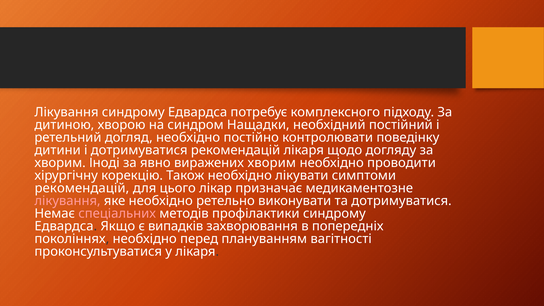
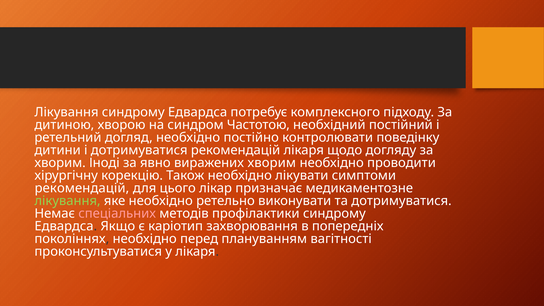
Нащадки: Нащадки -> Частотою (258, 125)
лікування colour: pink -> light green (67, 201)
випадків: випадків -> каріотип (176, 226)
